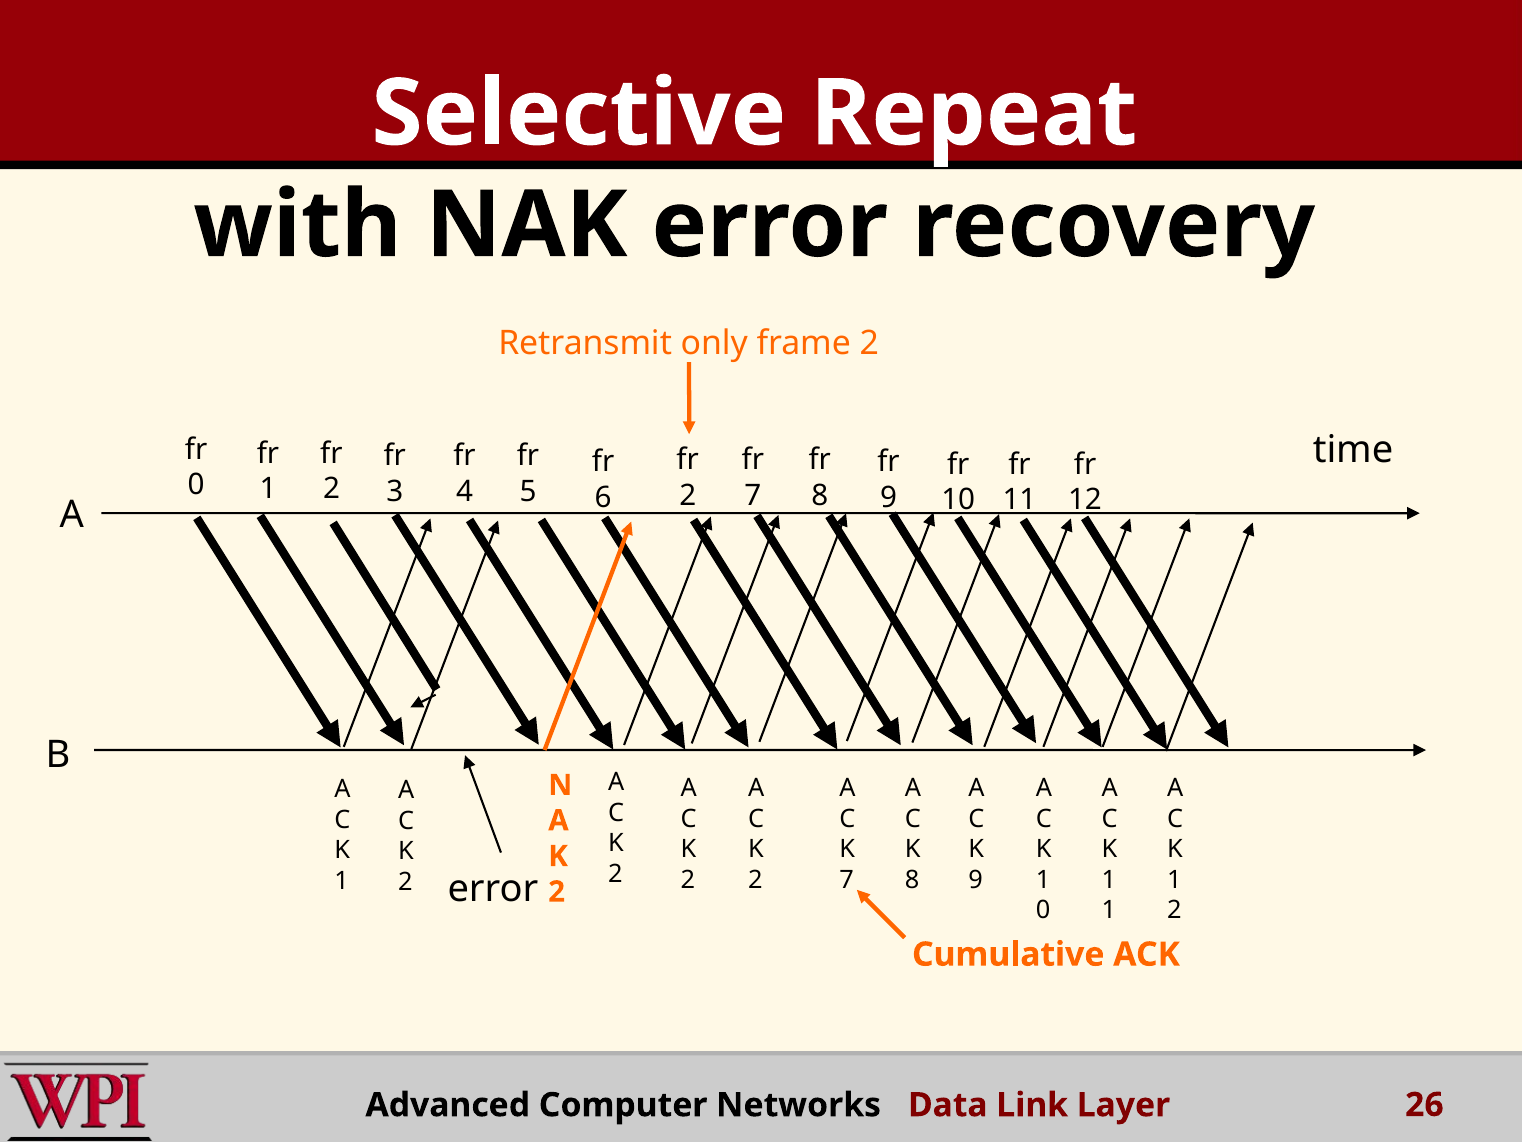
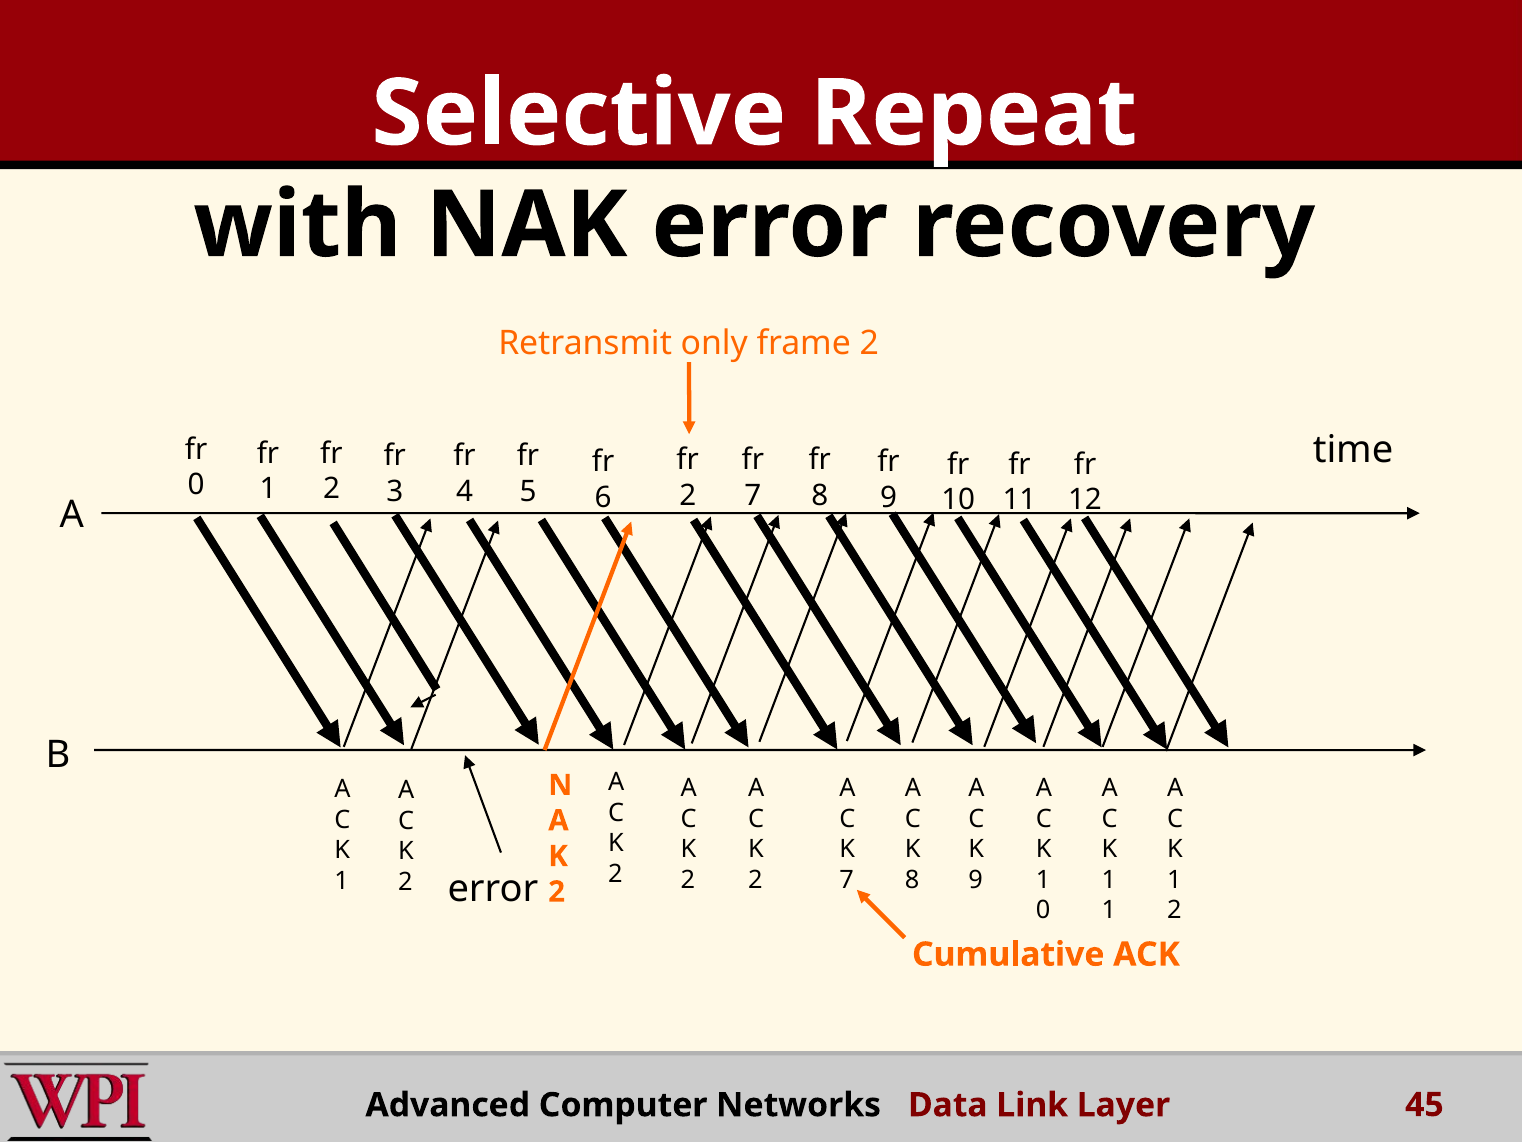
26: 26 -> 45 (1424, 1104)
